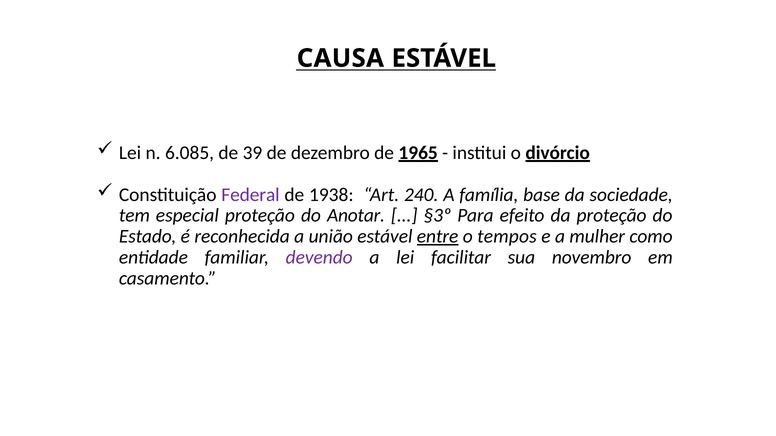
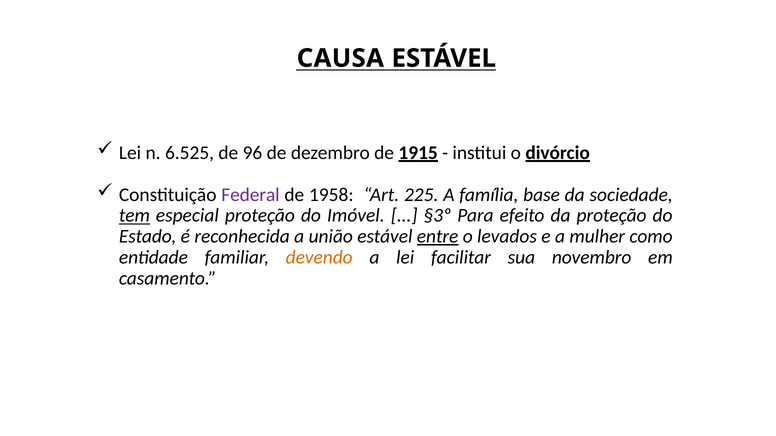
6.085: 6.085 -> 6.525 (190, 153)
39: 39 -> 96 (252, 153)
1965: 1965 -> 1915 (418, 153)
1938: 1938 -> 1958 (331, 195)
240: 240 -> 225 (421, 195)
tem underline: none -> present (134, 216)
Anotar: Anotar -> Imóvel (356, 216)
tempos: tempos -> levados (507, 237)
devendo colour: purple -> orange (319, 258)
